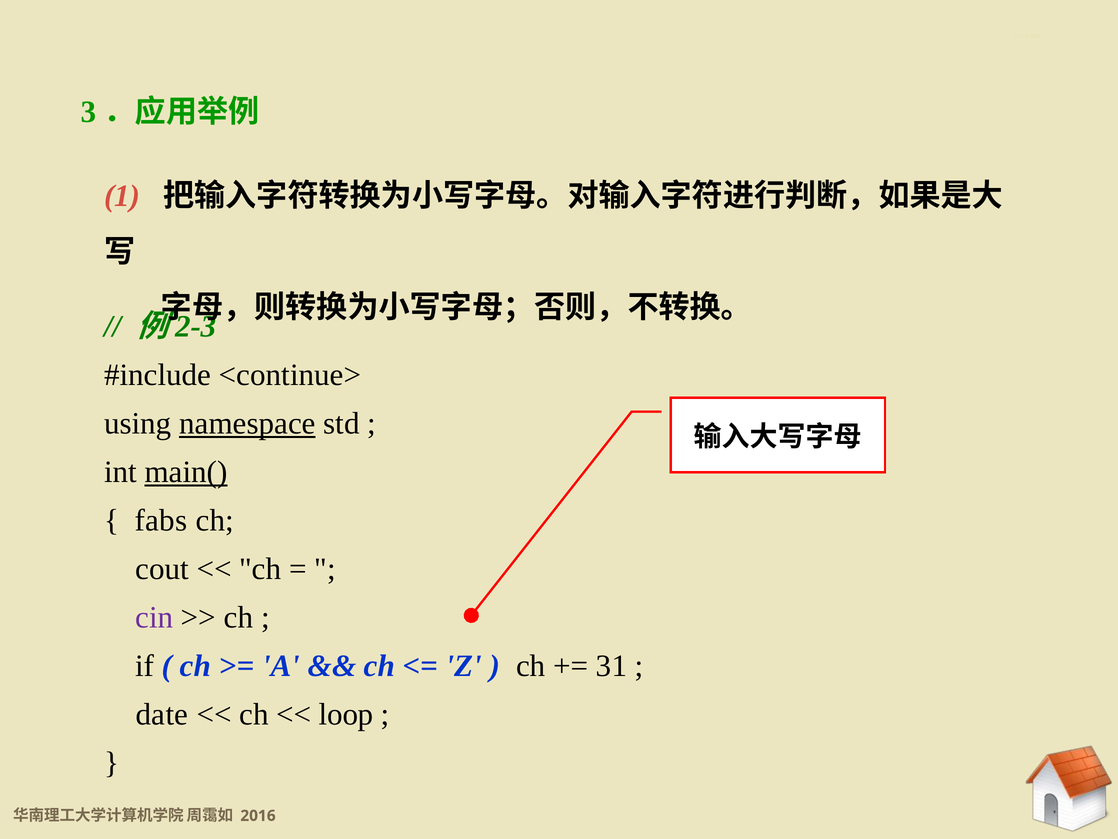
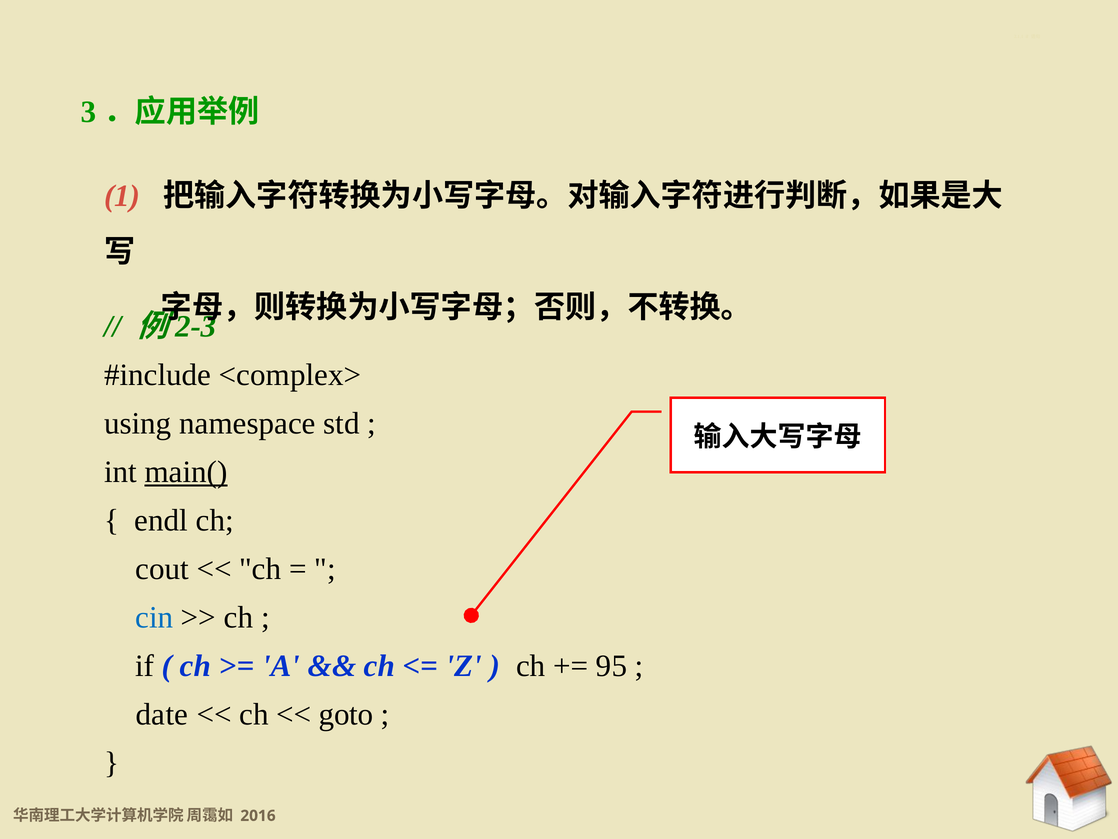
<continue>: <continue> -> <complex> (290, 375)
namespace underline: present -> none (247, 423)
fabs: fabs -> endl (161, 520)
cin colour: purple -> blue (154, 617)
31: 31 -> 95 (612, 666)
loop: loop -> goto (346, 714)
